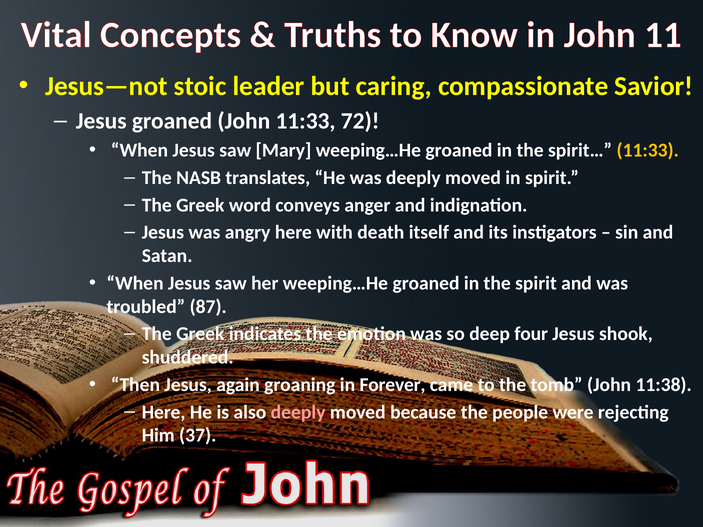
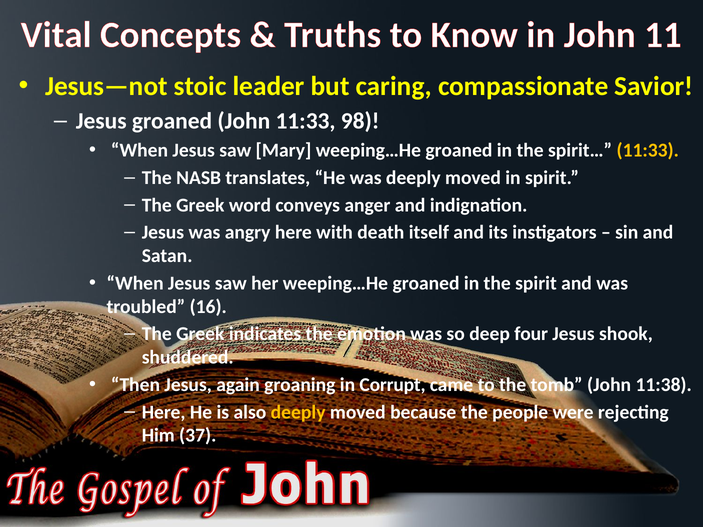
72: 72 -> 98 (360, 121)
87: 87 -> 16 (208, 307)
Forever: Forever -> Corrupt (393, 385)
deeply colour: pink -> yellow (298, 412)
